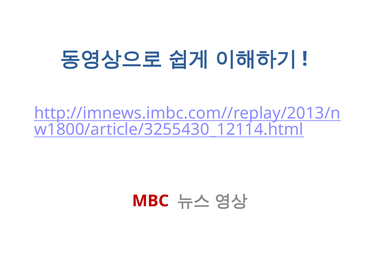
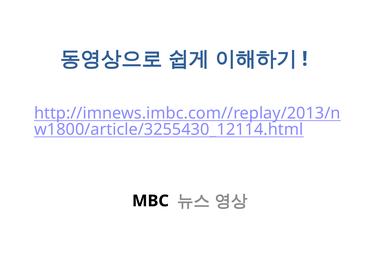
MBC colour: red -> black (150, 201)
